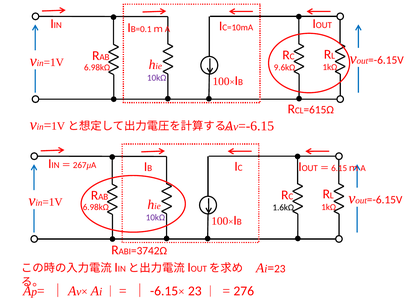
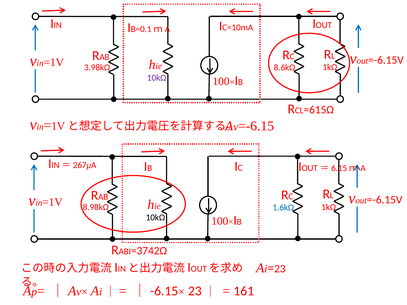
6.98kΩ: 6.98kΩ -> 3.98kΩ (97, 67)
9.6kΩ: 9.6kΩ -> 8.6kΩ (285, 68)
6.98kΩ: 6.98kΩ -> 8.98kΩ (96, 207)
1.6kΩ colour: black -> blue (283, 208)
10kΩ colour: purple -> black (155, 218)
276: 276 -> 161 (244, 291)
